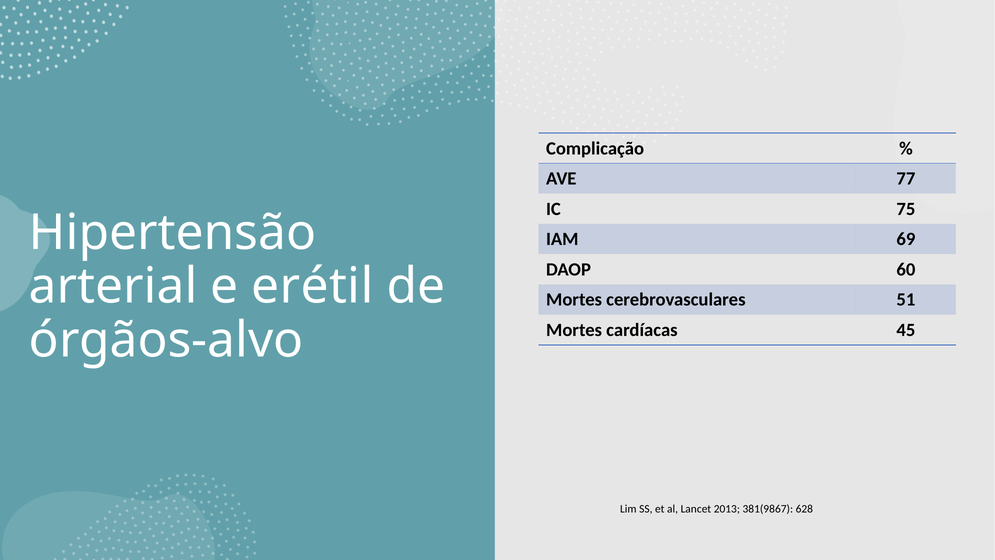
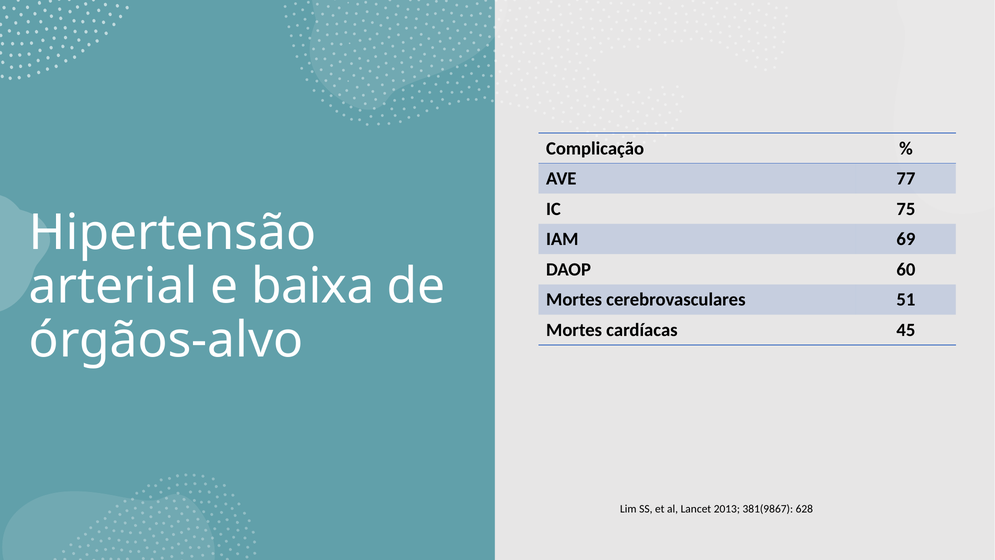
erétil: erétil -> baixa (313, 286)
